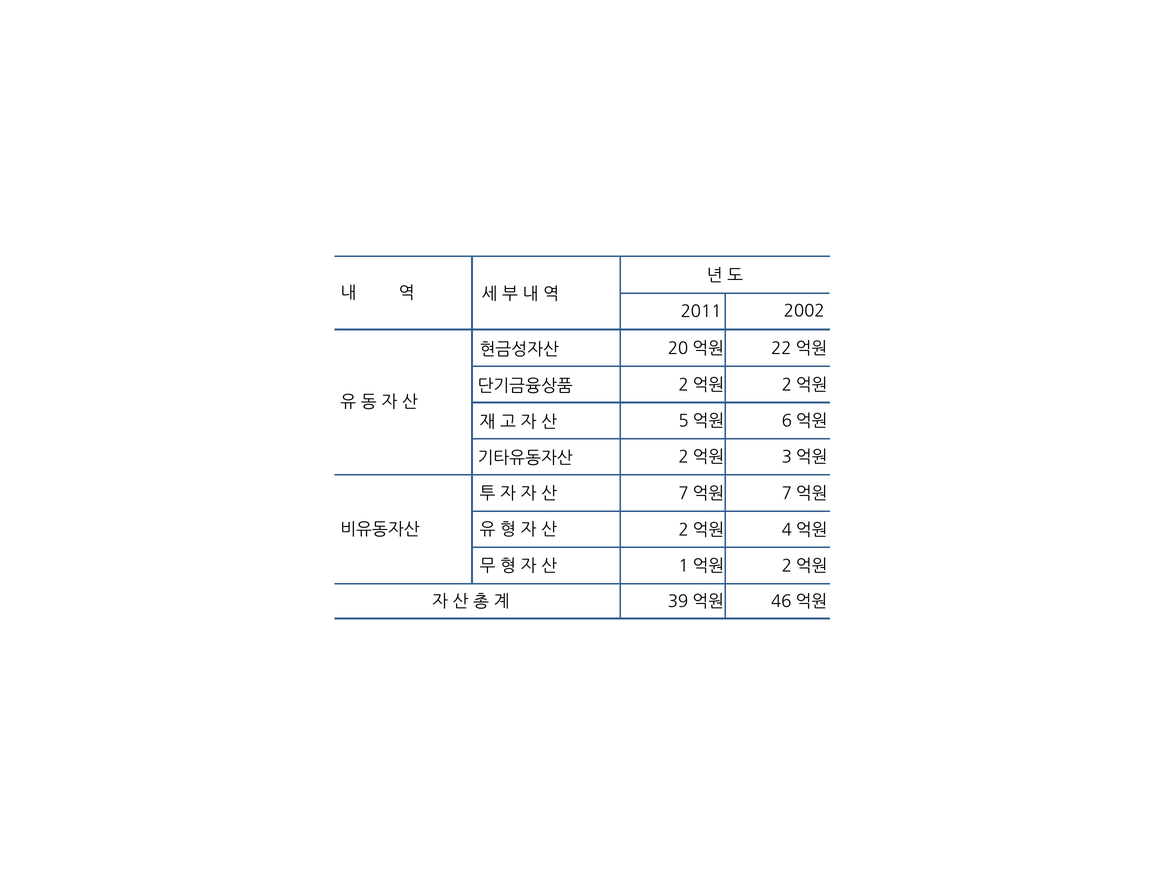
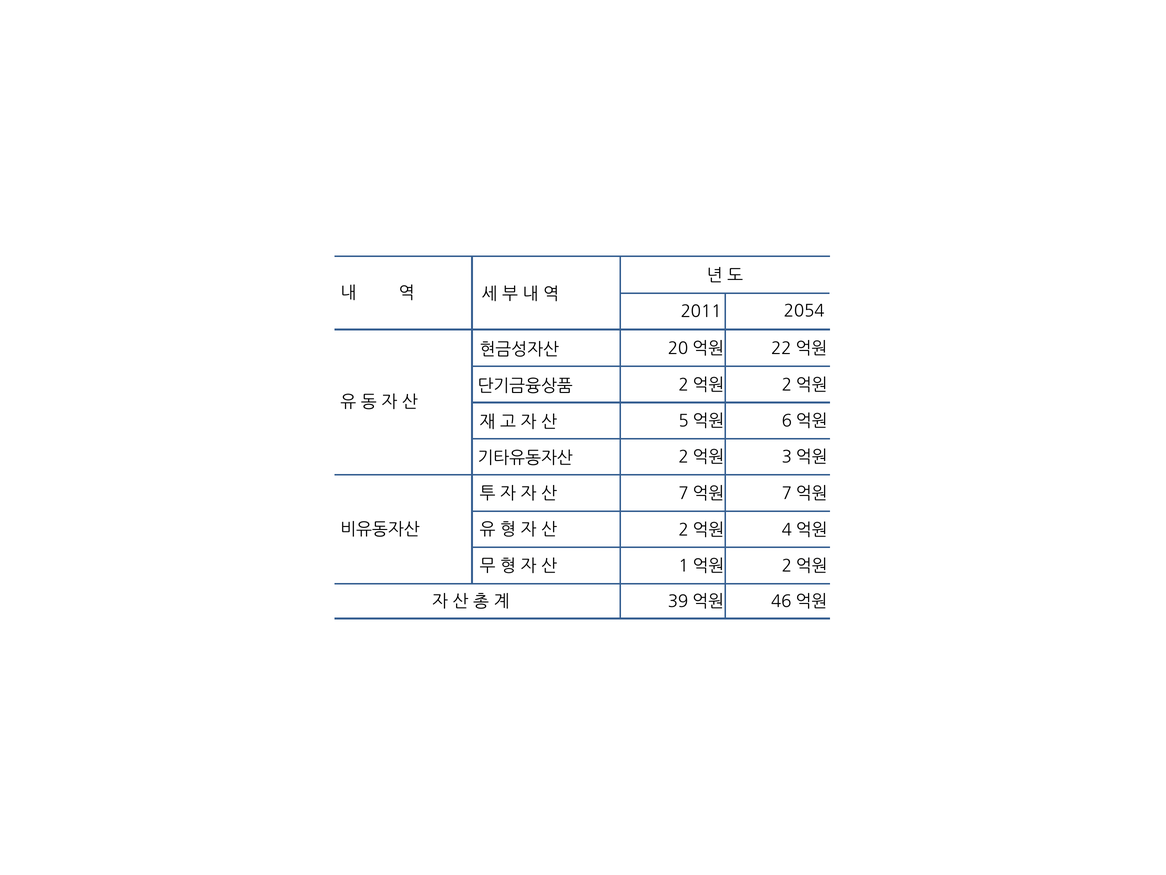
2002: 2002 -> 2054 (804, 311)
